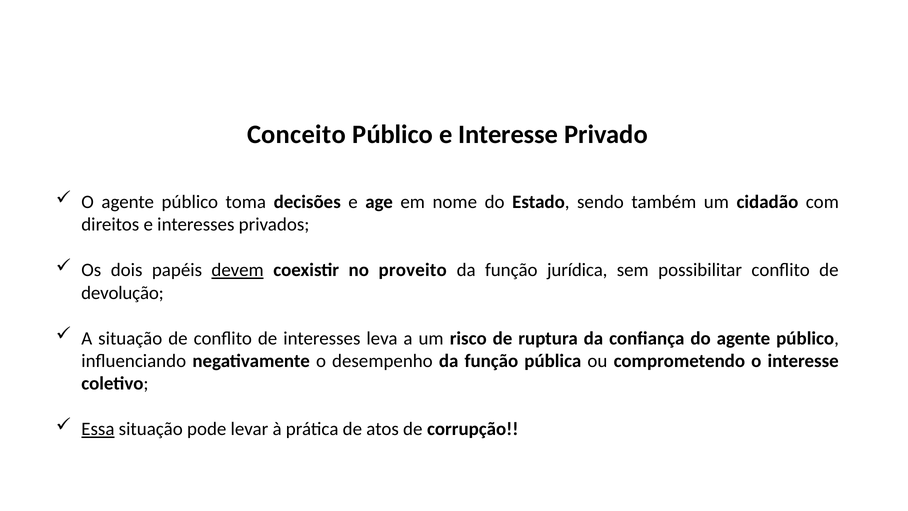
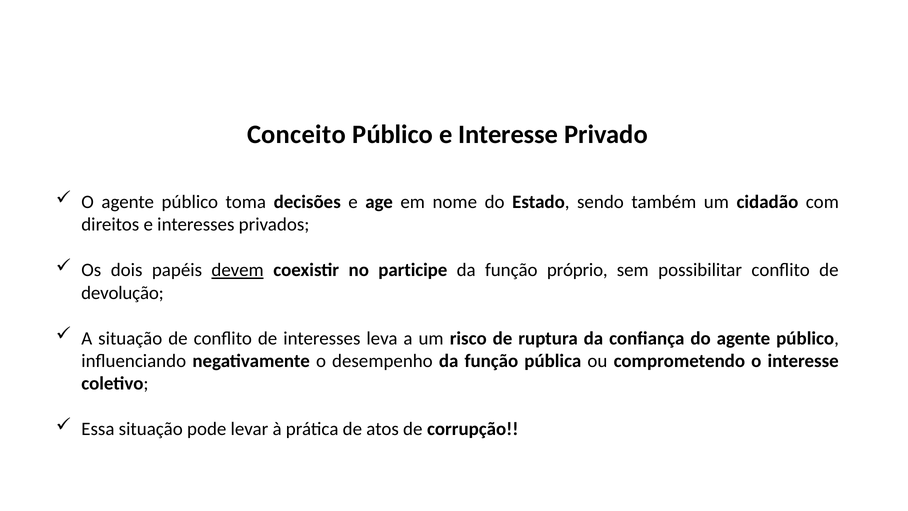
proveito: proveito -> participe (413, 270)
jurídica: jurídica -> próprio (577, 270)
Essa underline: present -> none (98, 429)
